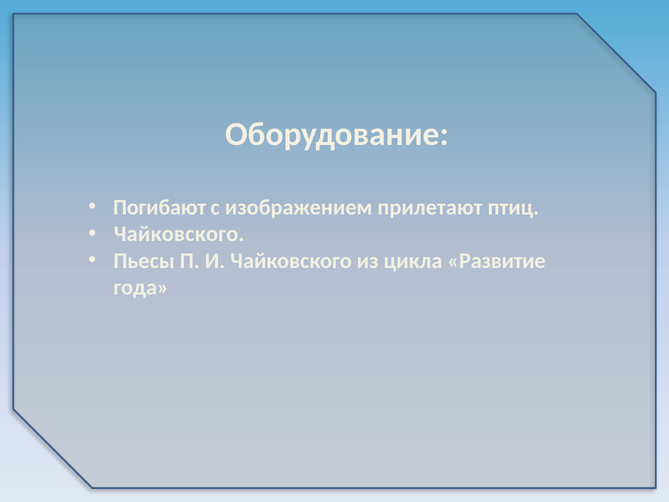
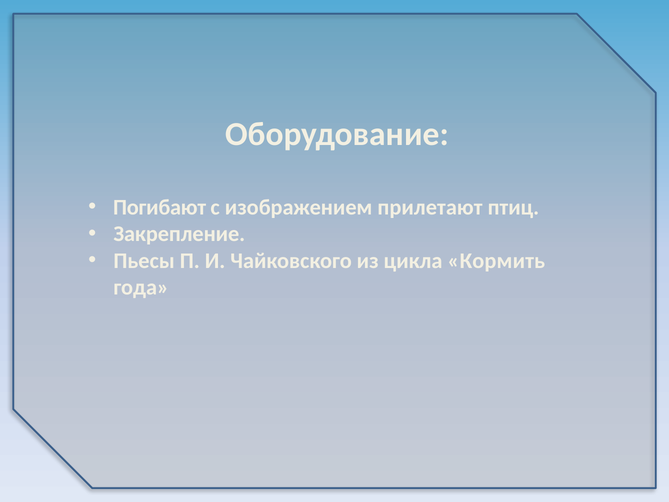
Чайковского: Чайковского -> Закрепление (179, 234)
Развитие: Развитие -> Кормить (496, 261)
